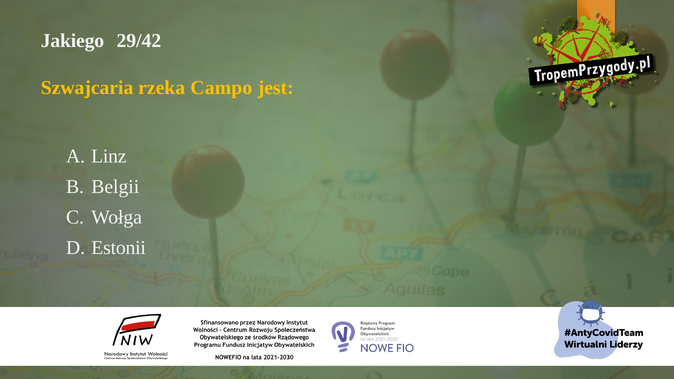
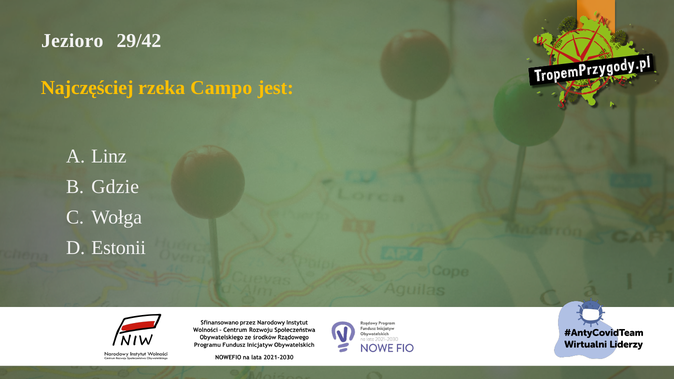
Jakiego: Jakiego -> Jezioro (72, 41)
Szwajcaria: Szwajcaria -> Najczęściej (87, 88)
Belgii: Belgii -> Gdzie (115, 187)
